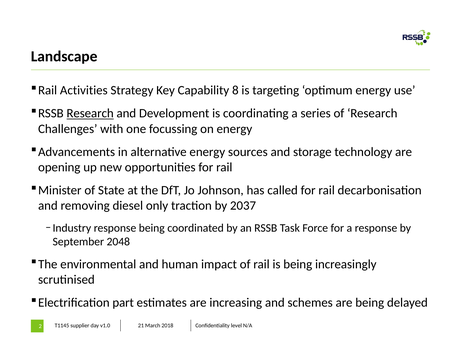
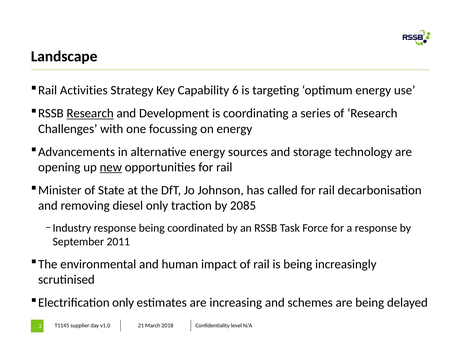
8: 8 -> 6 (235, 90)
new underline: none -> present (111, 167)
2037: 2037 -> 2085 (243, 206)
2048: 2048 -> 2011 (118, 242)
Electrification part: part -> only (123, 302)
